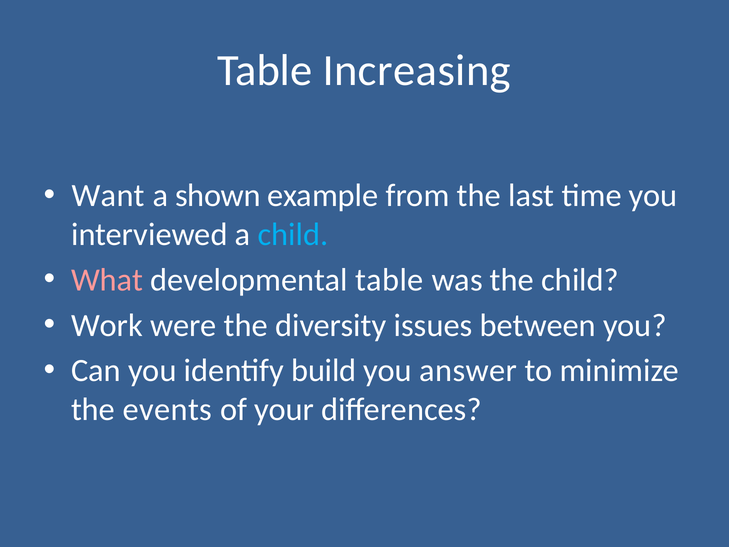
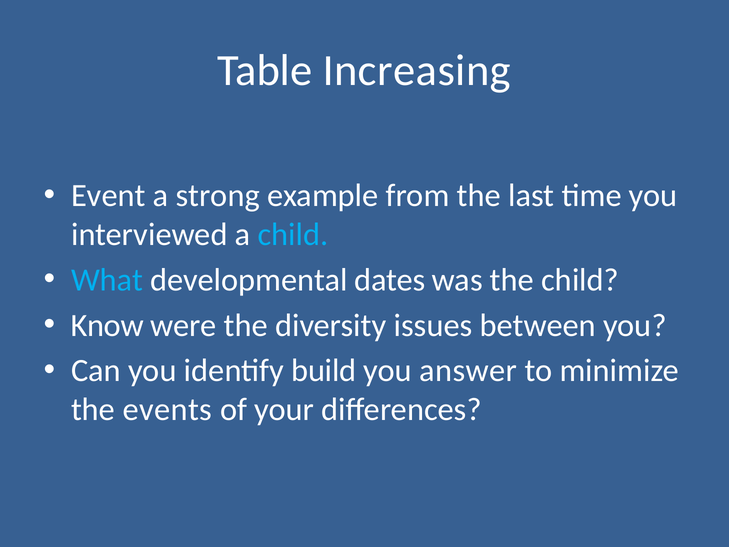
Want: Want -> Event (108, 195)
shown: shown -> strong (218, 195)
What colour: pink -> light blue (107, 280)
developmental table: table -> dates (390, 280)
Work: Work -> Know (107, 325)
